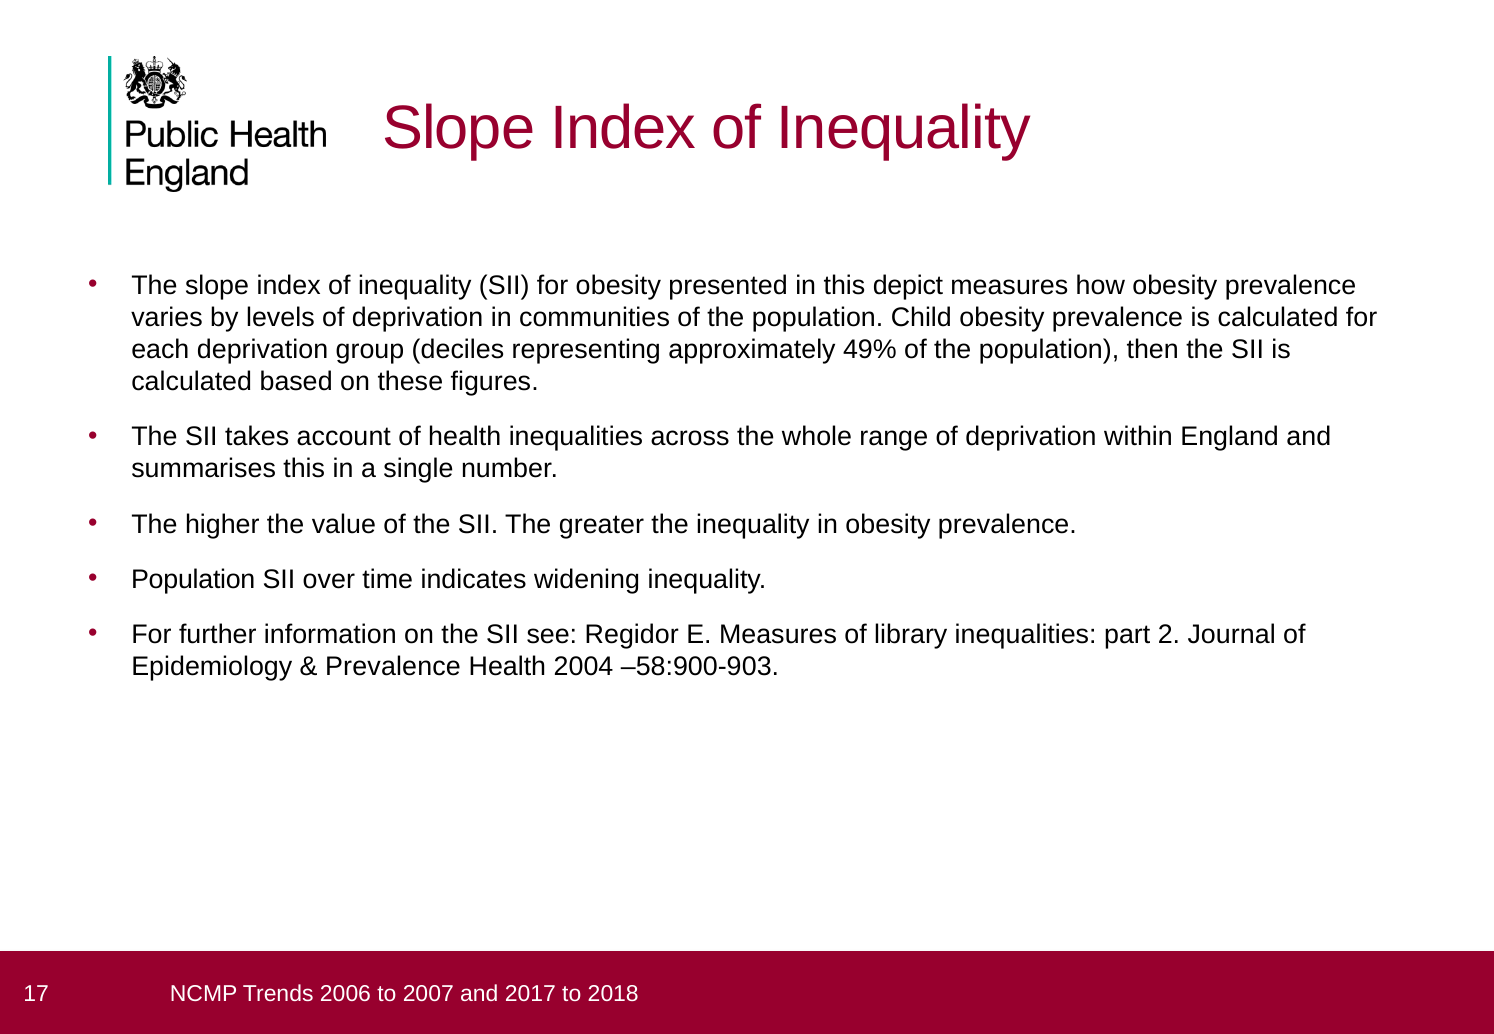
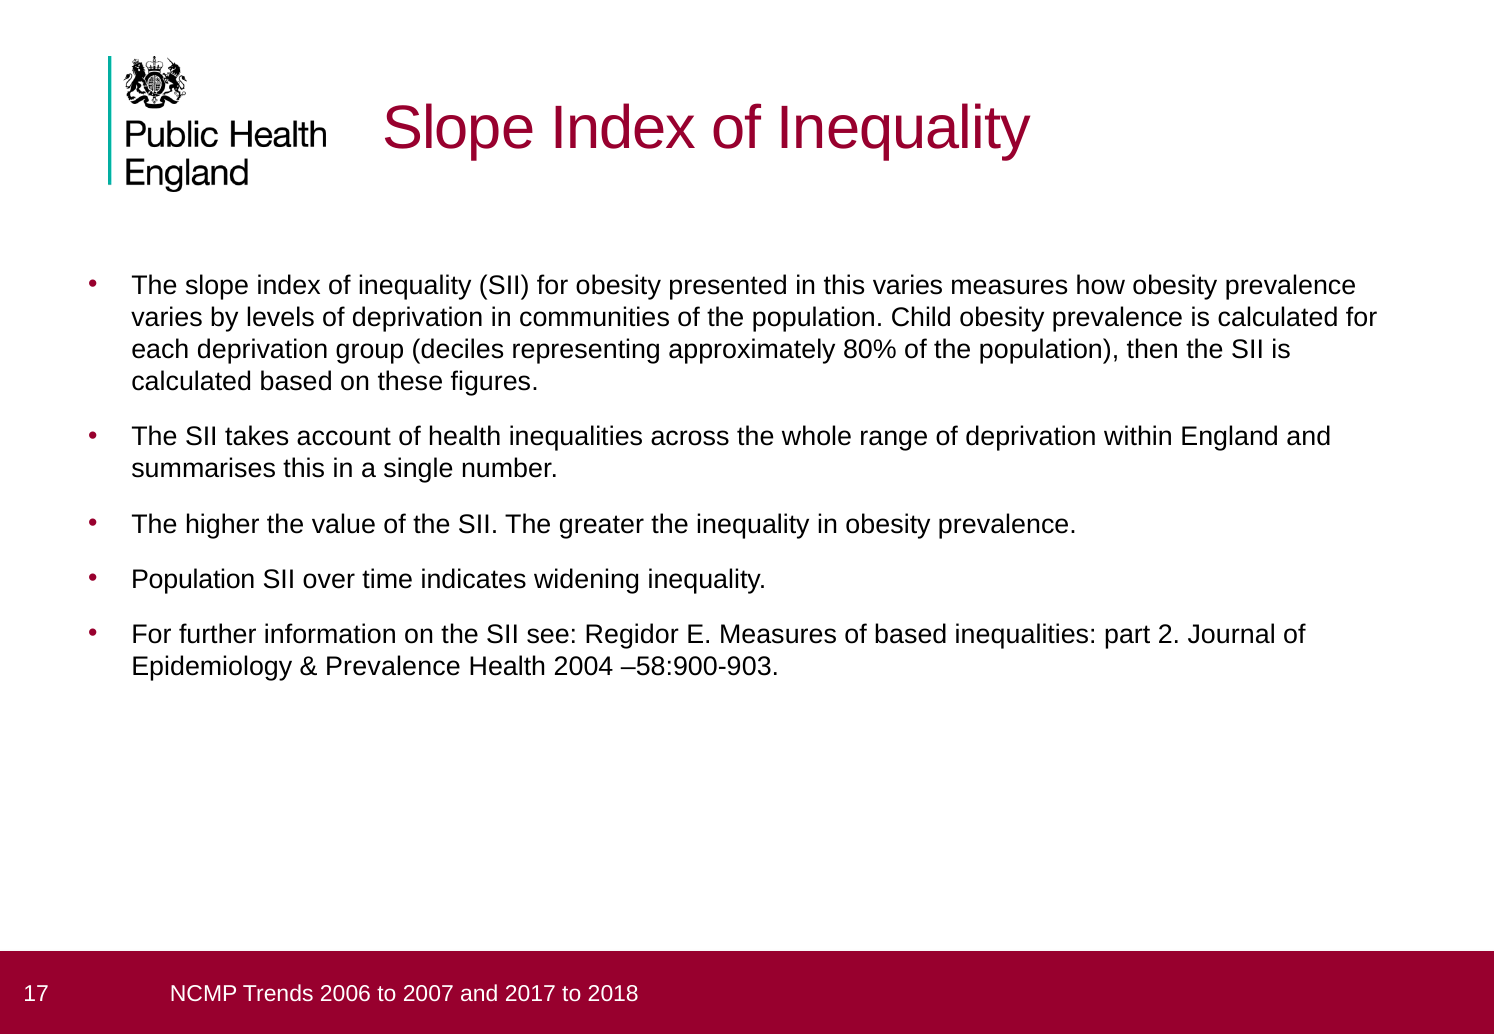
this depict: depict -> varies (908, 285)
49%: 49% -> 80% (870, 350)
of library: library -> based (911, 635)
